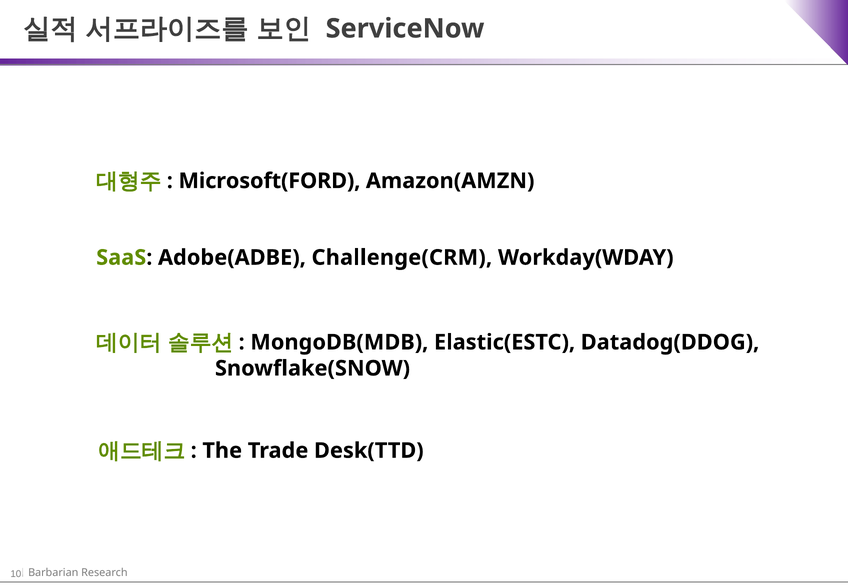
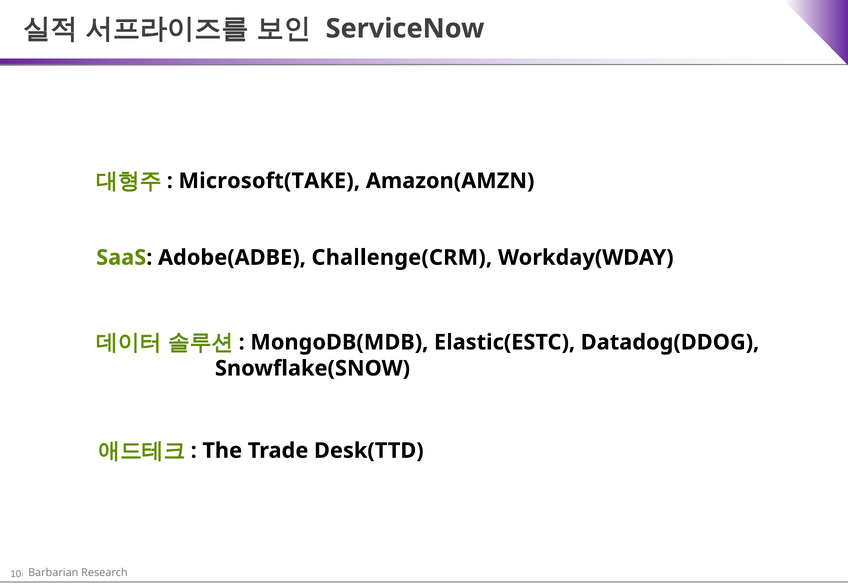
Microsoft(FORD: Microsoft(FORD -> Microsoft(TAKE (269, 181)
